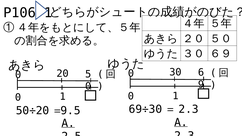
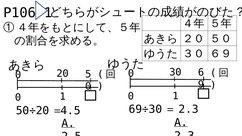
9.5: 9.5 -> 4.5 (71, 111)
